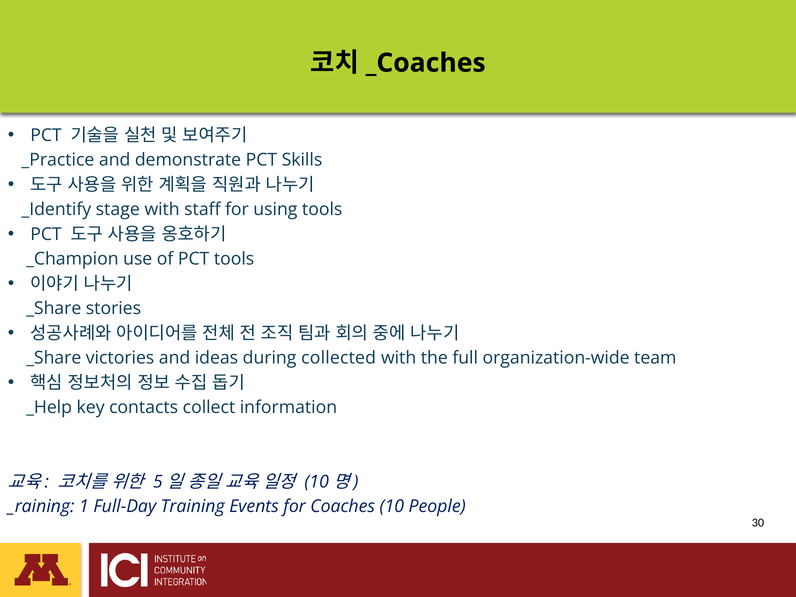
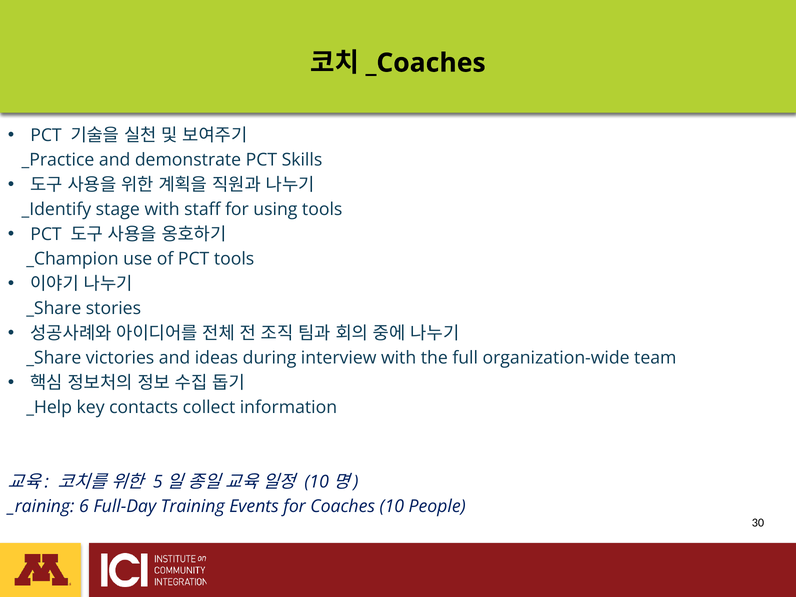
collected: collected -> interview (339, 358)
1: 1 -> 6 (84, 507)
